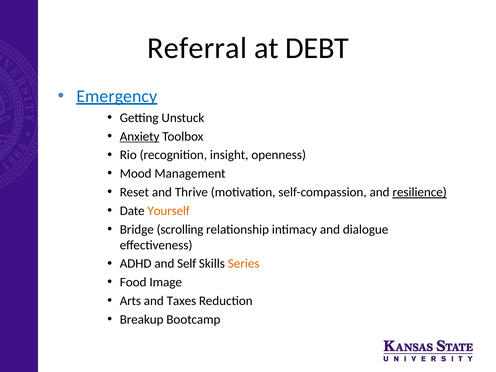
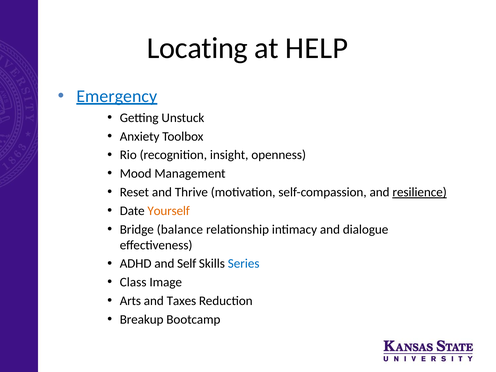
Referral: Referral -> Locating (197, 48)
DEBT: DEBT -> HELP (317, 48)
Anxiety underline: present -> none (140, 136)
scrolling: scrolling -> balance (180, 229)
Series colour: orange -> blue (244, 264)
Food: Food -> Class (133, 282)
